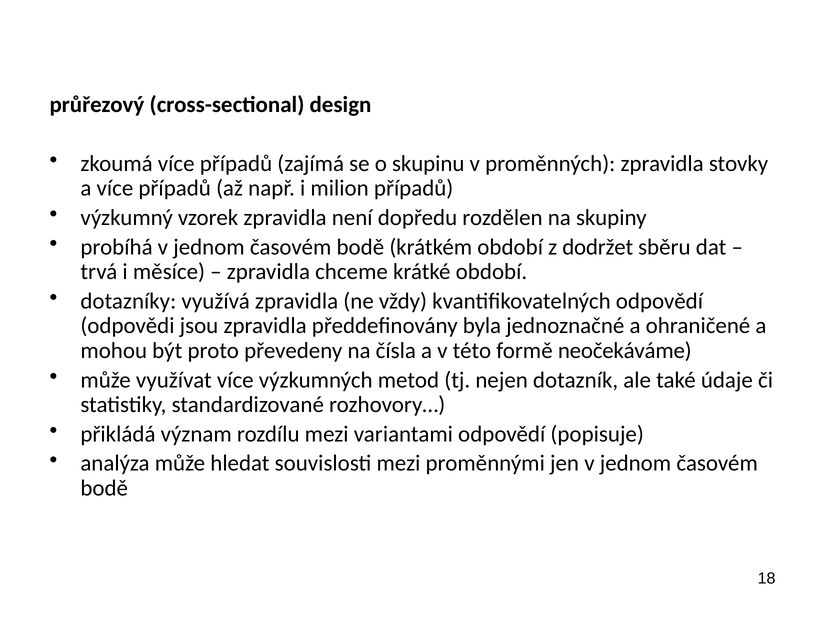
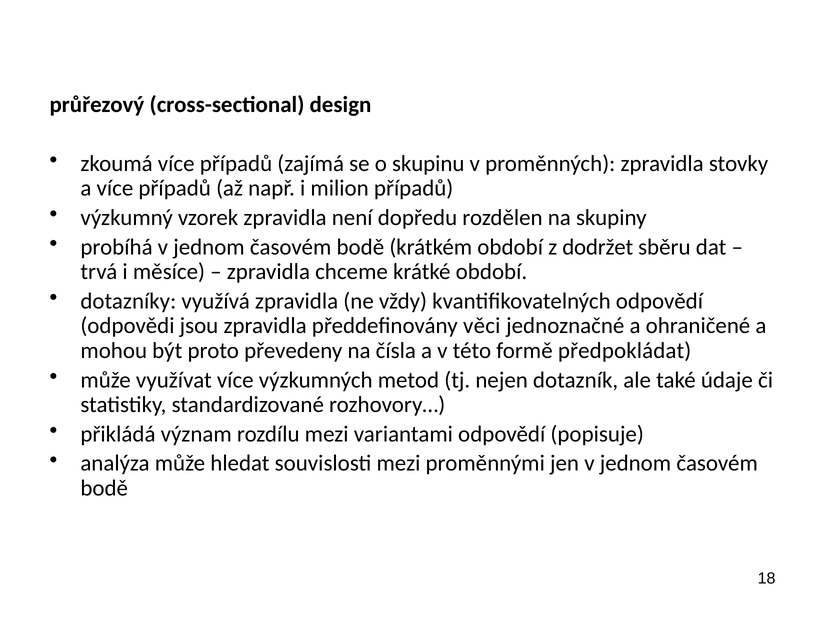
byla: byla -> věci (482, 326)
neočekáváme: neočekáváme -> předpokládat (625, 350)
